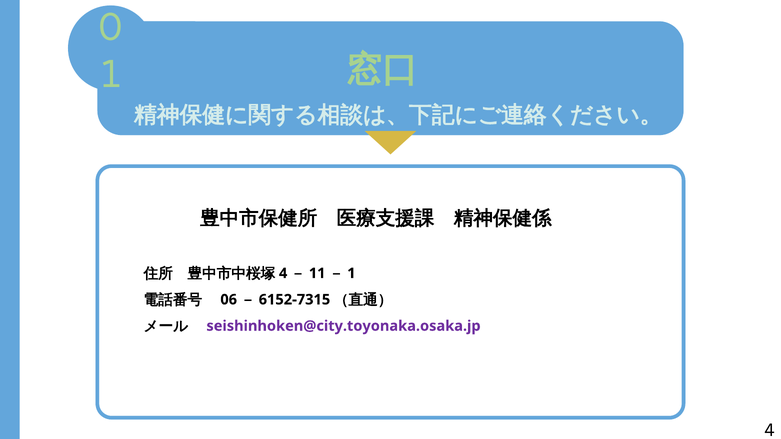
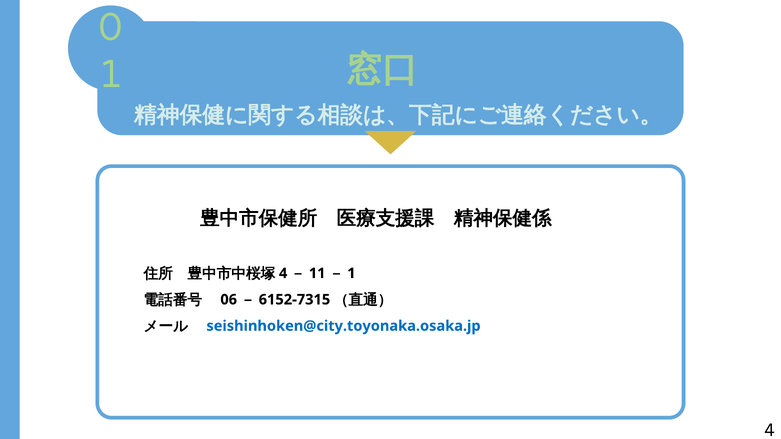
seishinhoken@city.toyonaka.osaka.jp colour: purple -> blue (344, 326)
